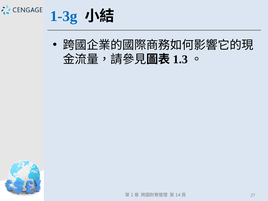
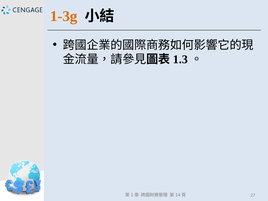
1-3g colour: blue -> orange (64, 16)
